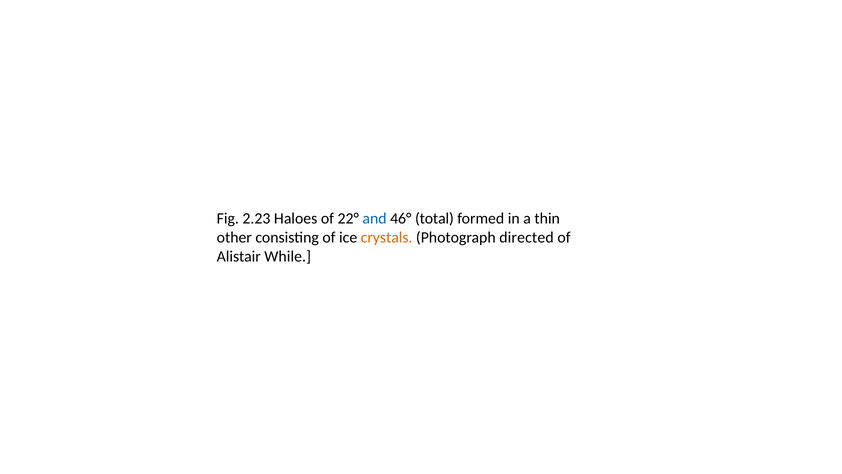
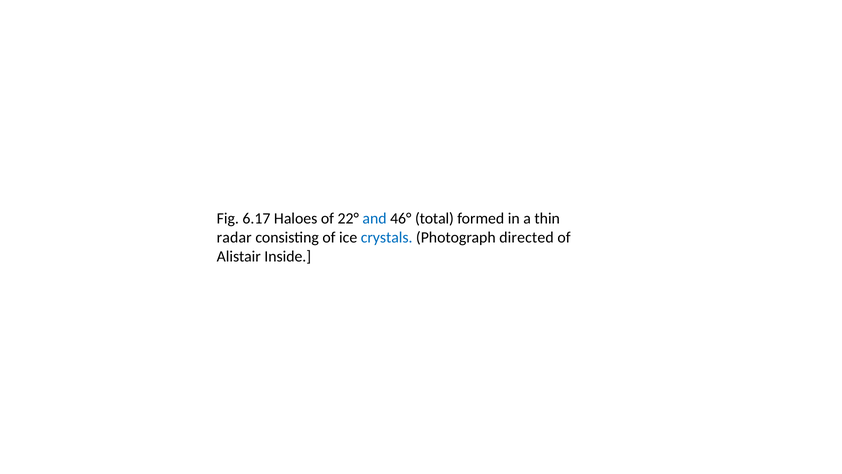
2.23: 2.23 -> 6.17 (256, 219)
other: other -> radar (234, 238)
crystals colour: orange -> blue (387, 238)
While: While -> Inside (288, 256)
